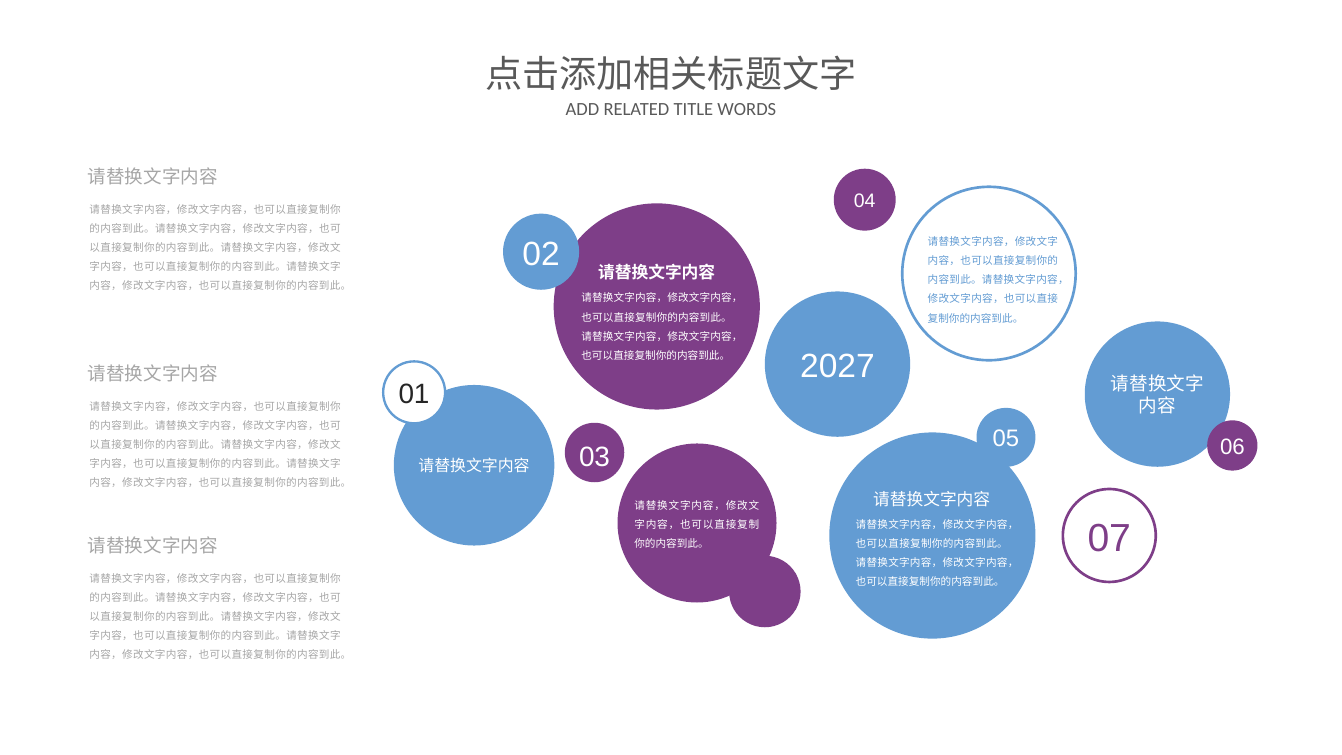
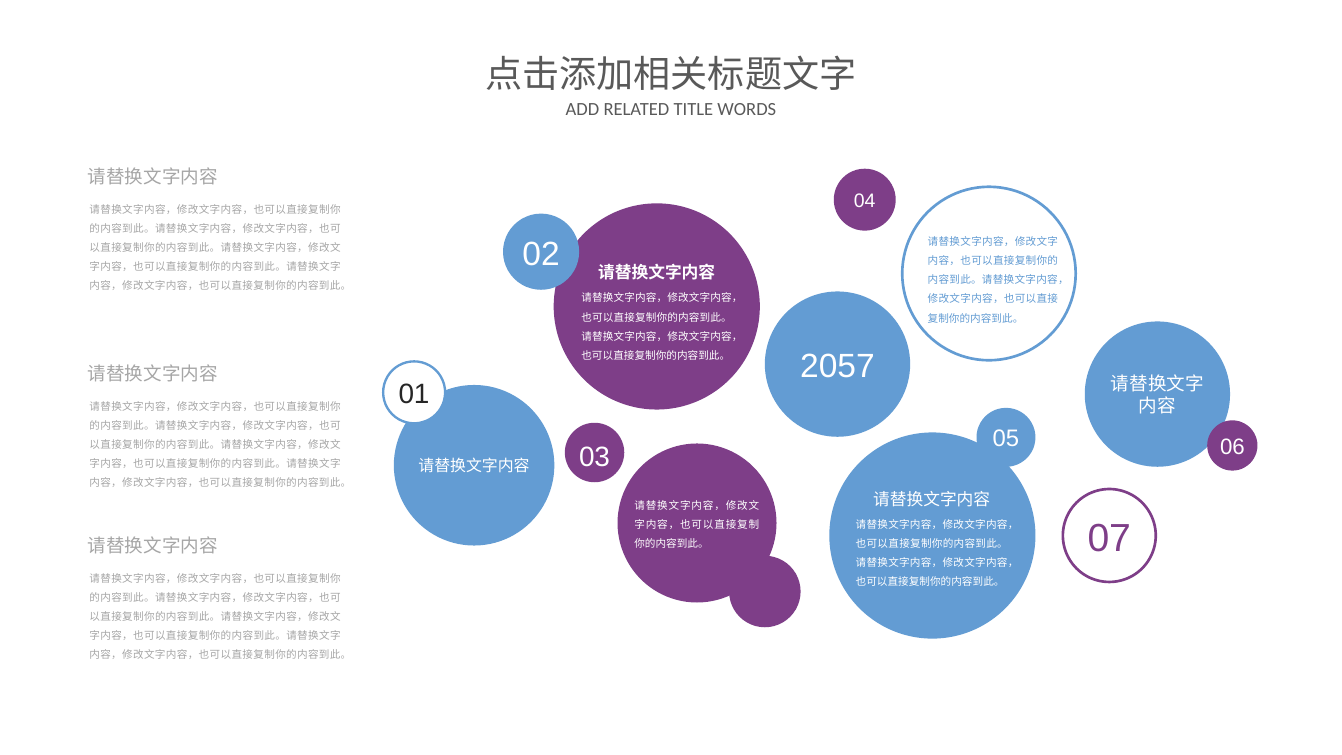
2027: 2027 -> 2057 (837, 366)
